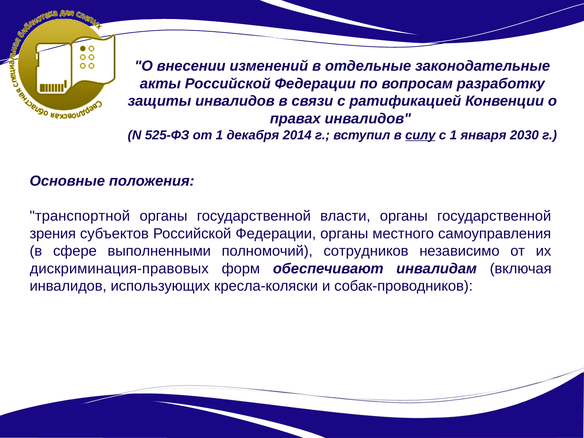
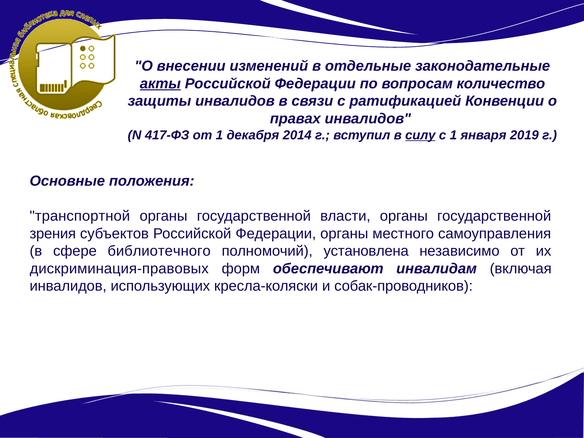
акты underline: none -> present (160, 84)
разработку: разработку -> количество (501, 84)
525-ФЗ: 525-ФЗ -> 417-ФЗ (167, 135)
2030: 2030 -> 2019 (524, 135)
выполненными: выполненными -> библиотечного (159, 251)
сотрудников: сотрудников -> установлена (366, 251)
